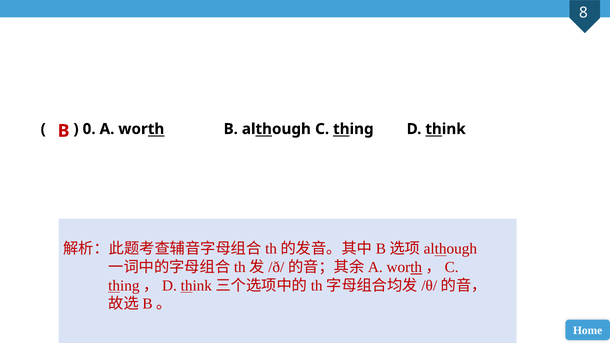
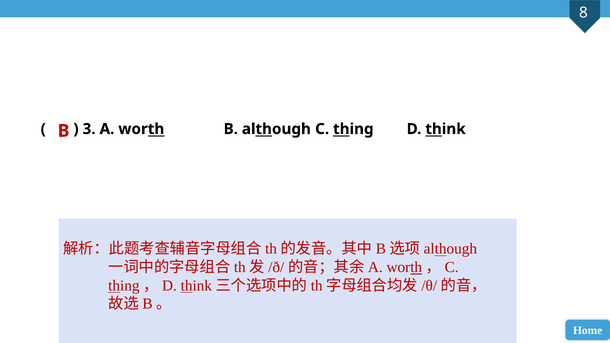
0: 0 -> 3 (89, 129)
